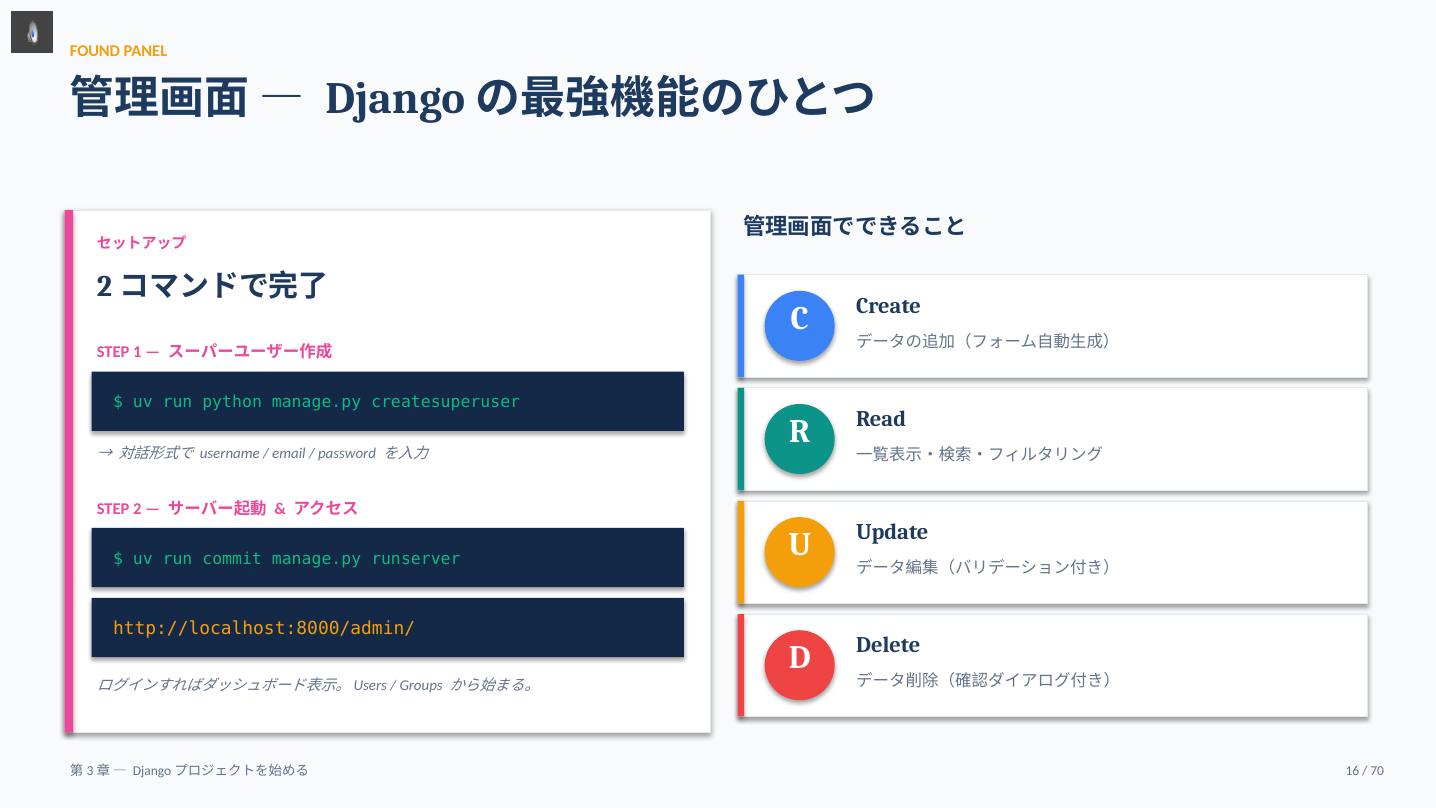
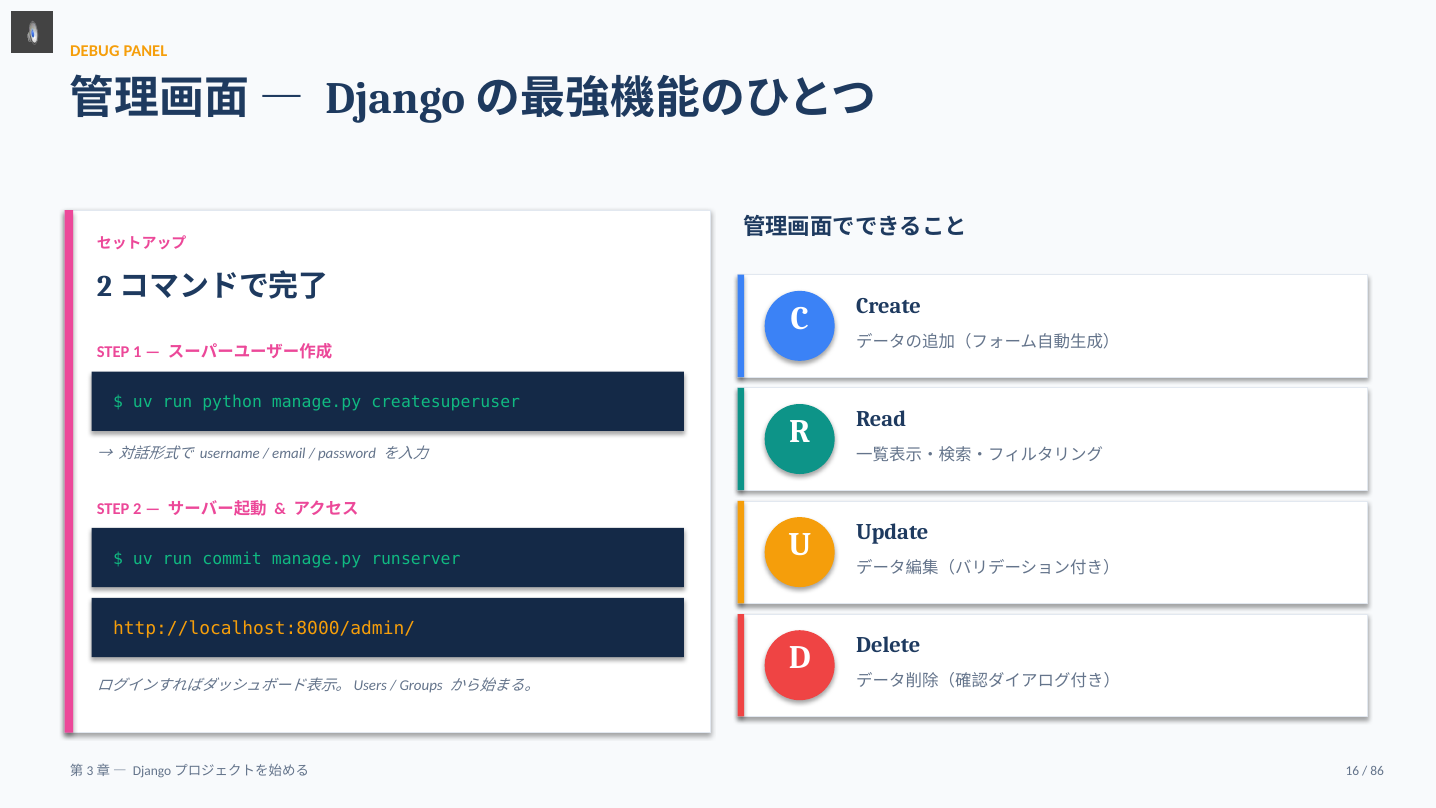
FOUND: FOUND -> DEBUG (95, 51)
70: 70 -> 86 (1377, 770)
